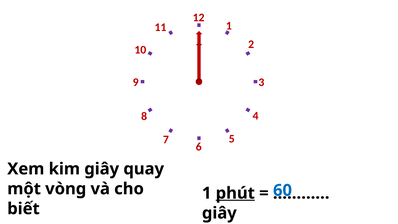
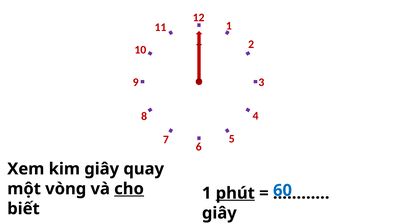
cho underline: none -> present (129, 189)
